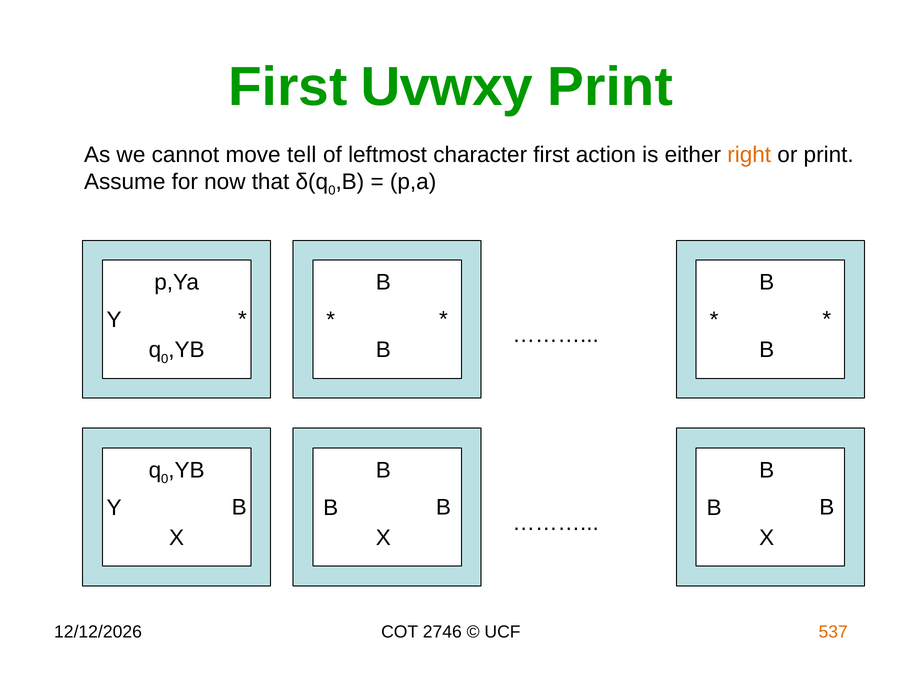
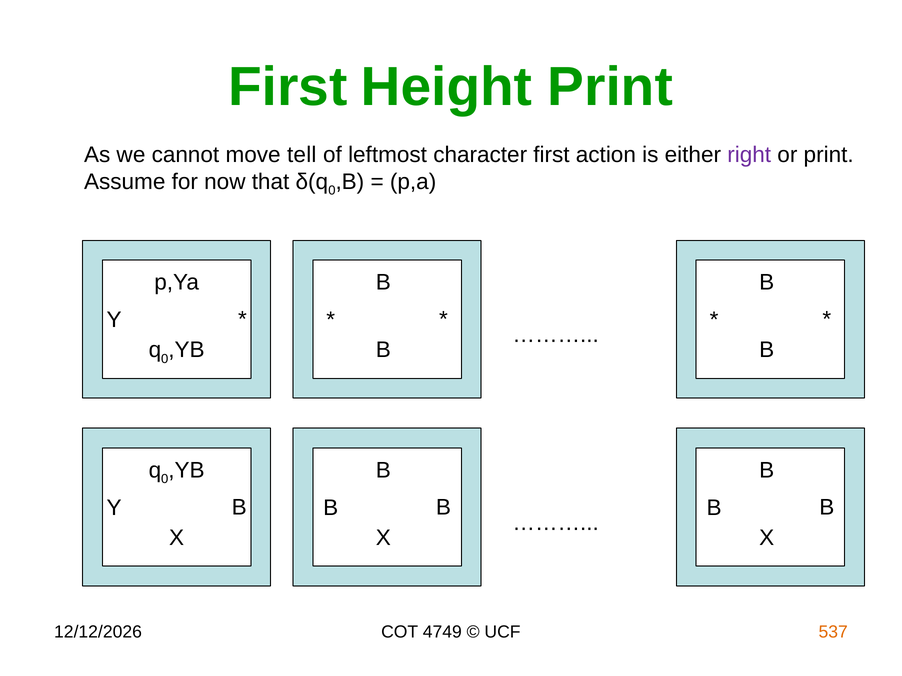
Uvwxy: Uvwxy -> Height (447, 87)
right colour: orange -> purple (749, 155)
2746: 2746 -> 4749 (442, 632)
